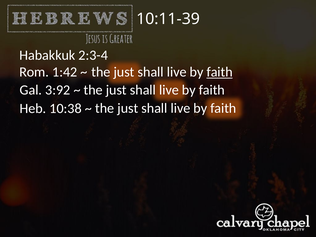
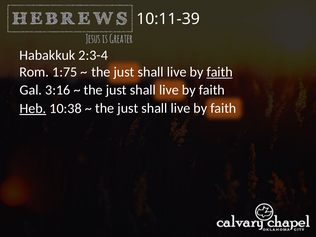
1:42: 1:42 -> 1:75 (65, 72)
3:92: 3:92 -> 3:16 (58, 90)
Heb underline: none -> present (33, 108)
